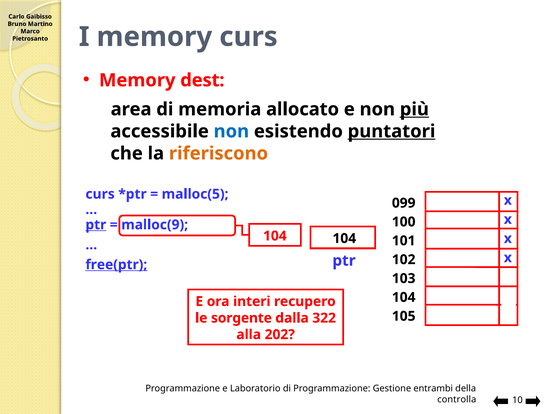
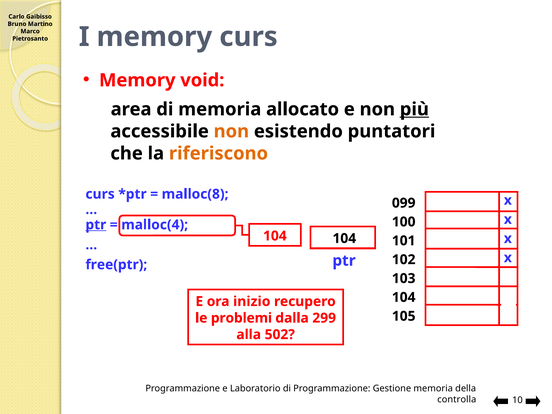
dest: dest -> void (202, 80)
non colour: blue -> orange (231, 131)
puntatori underline: present -> none (392, 131)
malloc(5: malloc(5 -> malloc(8 (195, 194)
malloc(9: malloc(9 -> malloc(4 (155, 225)
free(ptr underline: present -> none (116, 265)
interi: interi -> inizio (252, 301)
sorgente: sorgente -> problemi (241, 318)
322: 322 -> 299 (324, 318)
202: 202 -> 502 (280, 335)
Gestione entrambi: entrambi -> memoria (433, 388)
